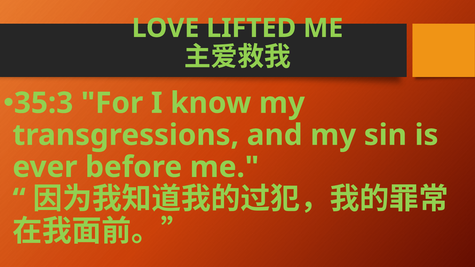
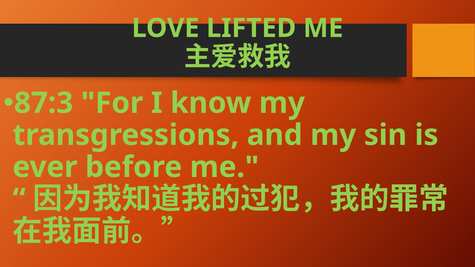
35:3: 35:3 -> 87:3 (44, 103)
